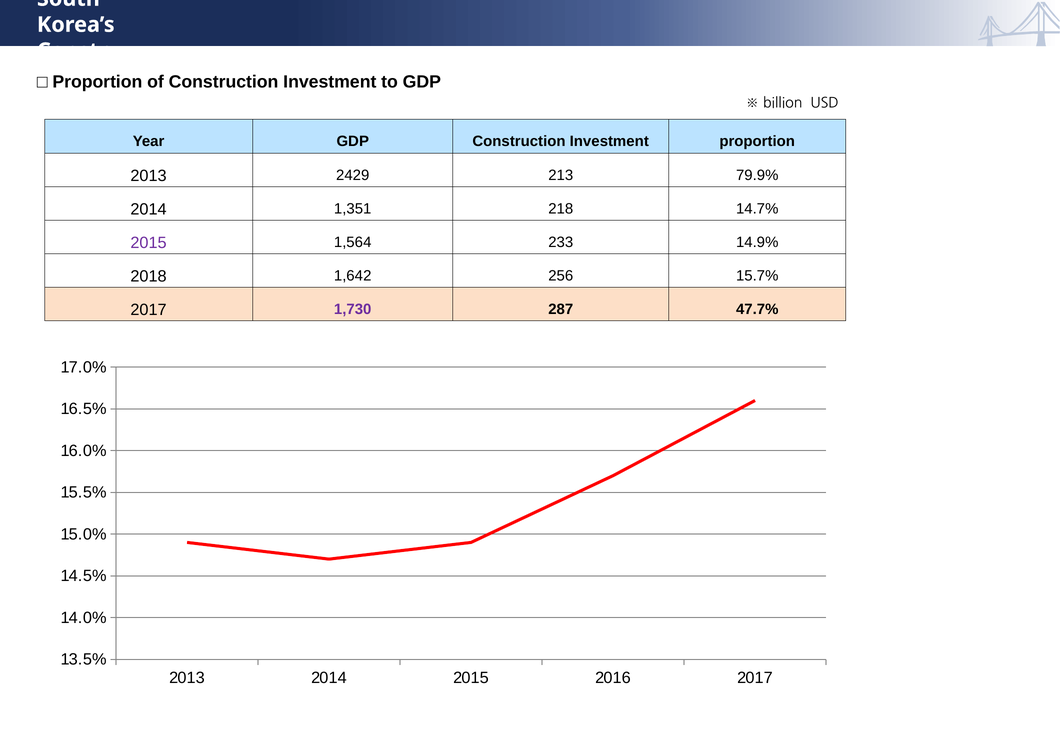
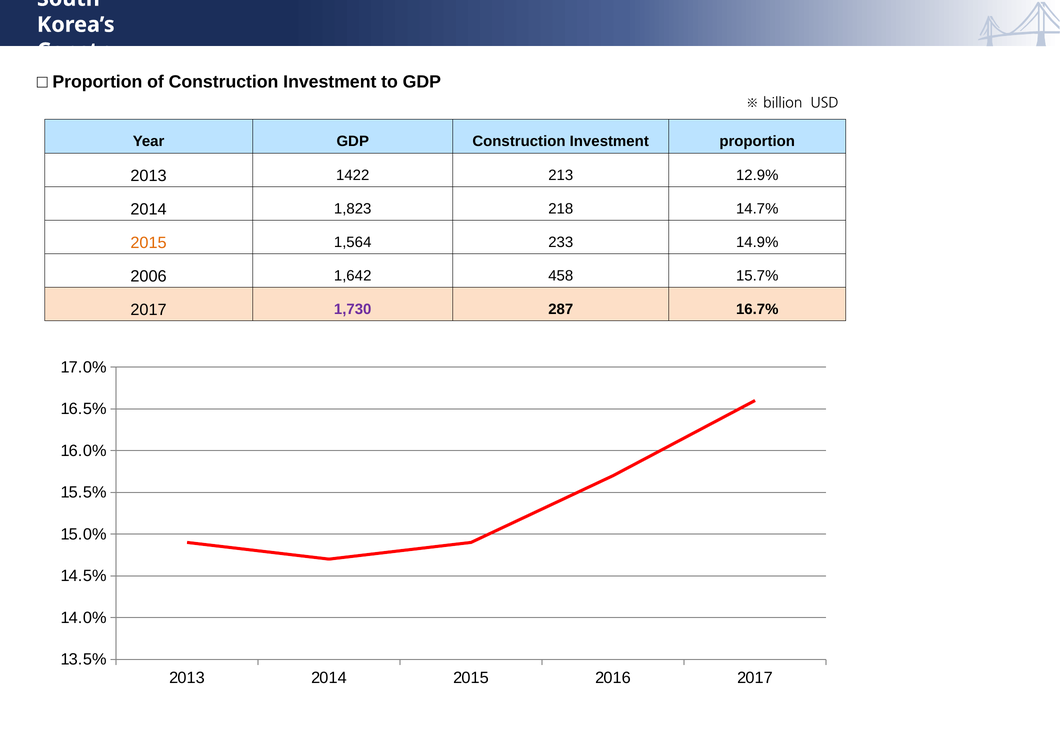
2429: 2429 -> 1422 (353, 175)
79.9%: 79.9% -> 12.9% (757, 175)
1,351: 1,351 -> 1,823 (353, 209)
2015 colour: purple -> orange (149, 243)
2018: 2018 -> 2006 (149, 276)
256: 256 -> 458 (561, 276)
47.7%: 47.7% -> 16.7% (757, 309)
